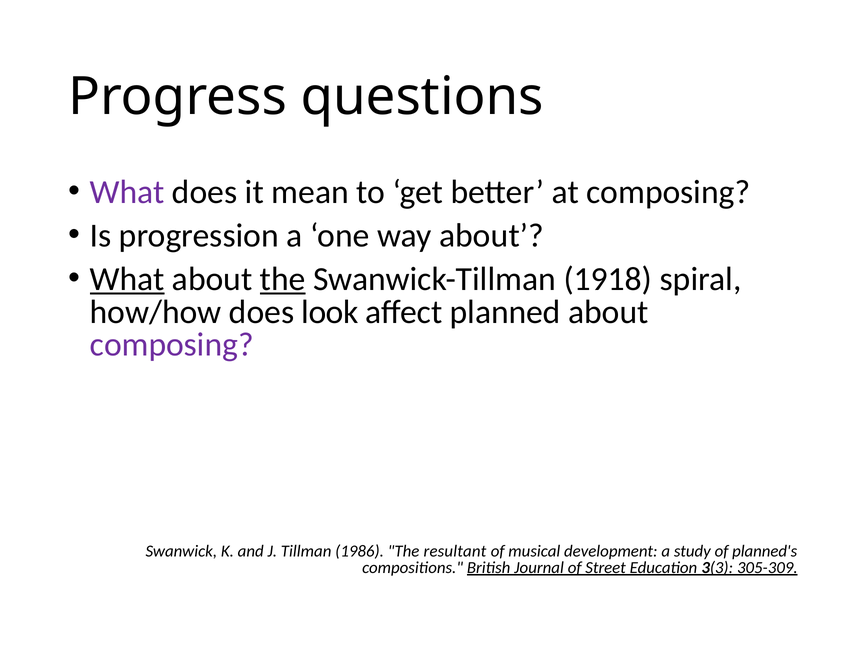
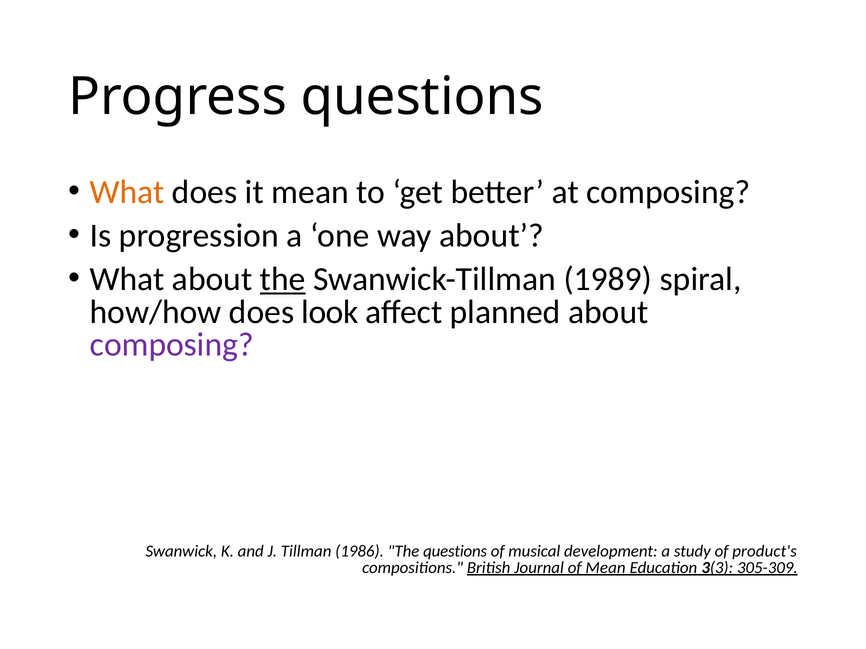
What colour: purple -> orange (127, 192)
What underline: present -> none (127, 279)
1918: 1918 -> 1989 (608, 279)
The resultant: resultant -> questions (455, 552)
planned's: planned's -> product's (765, 552)
of Street: Street -> Mean (606, 568)
